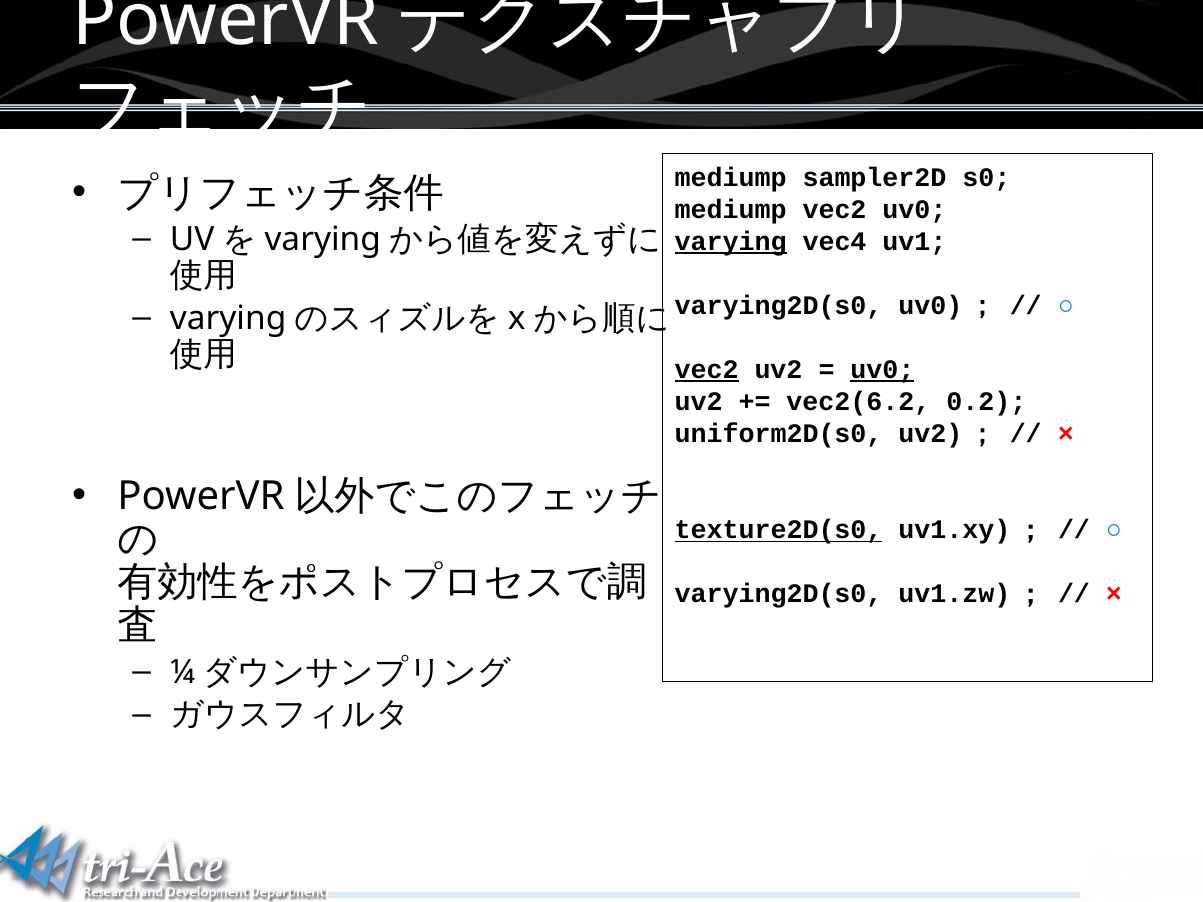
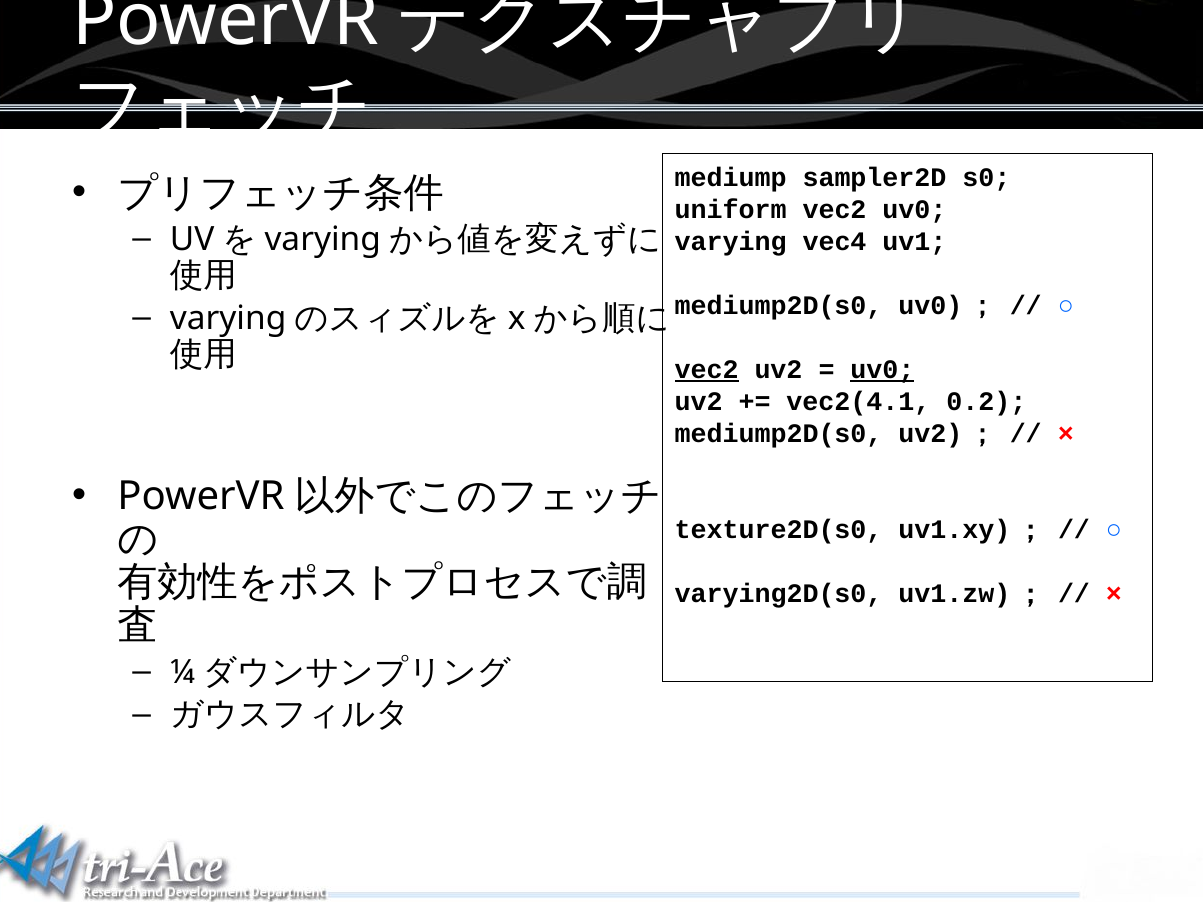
mediump: mediump -> uniform (731, 209)
varying underline: present -> none (731, 241)
varying2D(s0: varying2D(s0 -> mediump2D(s0 (779, 306)
vec2(6.2: vec2(6.2 -> vec2(4.1 (858, 402)
uniform2D(s0: uniform2D(s0 -> mediump2D(s0 (779, 434)
texture2D(s0 underline: present -> none (779, 530)
